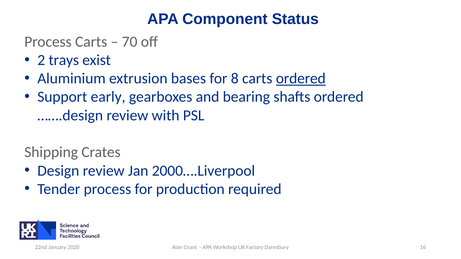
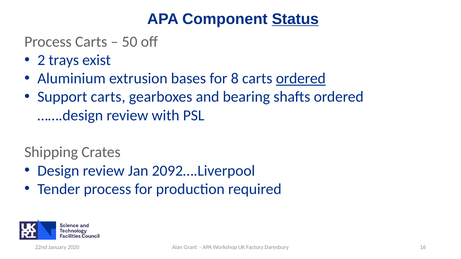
Status underline: none -> present (295, 19)
70: 70 -> 50 (130, 42)
Support early: early -> carts (108, 97)
2000….Liverpool: 2000….Liverpool -> 2092….Liverpool (203, 171)
